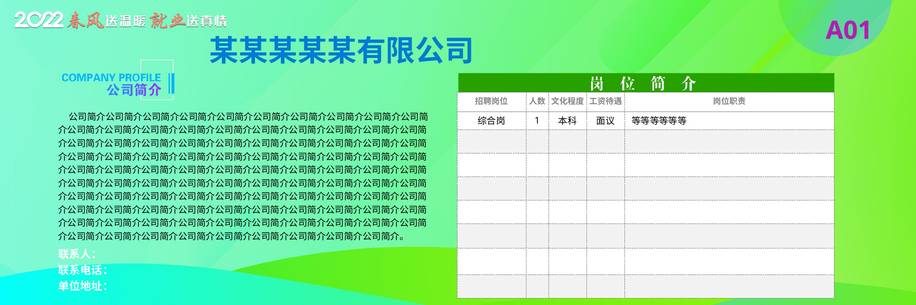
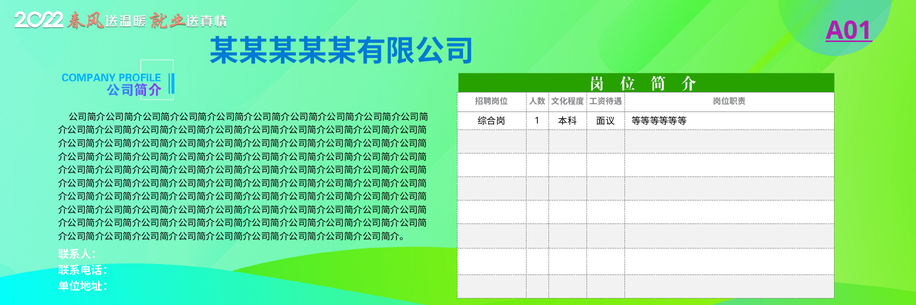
A01 underline: none -> present (849, 31)
